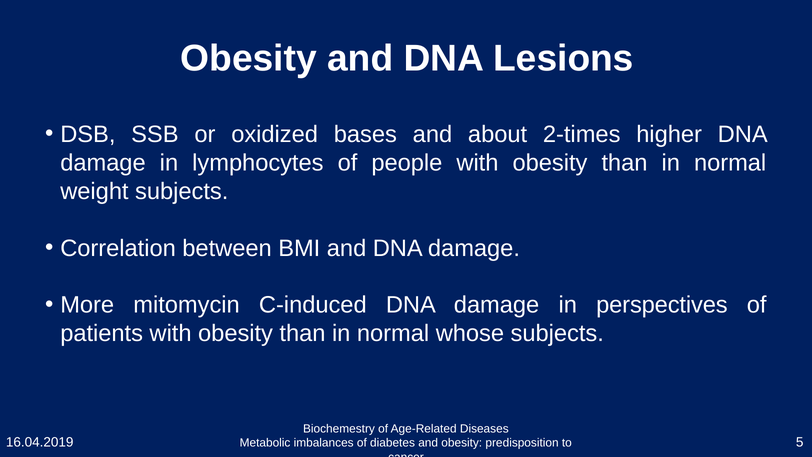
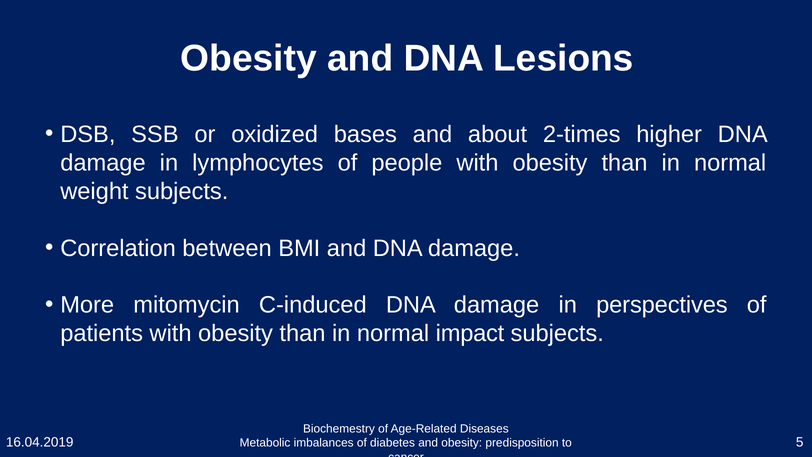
whose: whose -> impact (470, 333)
